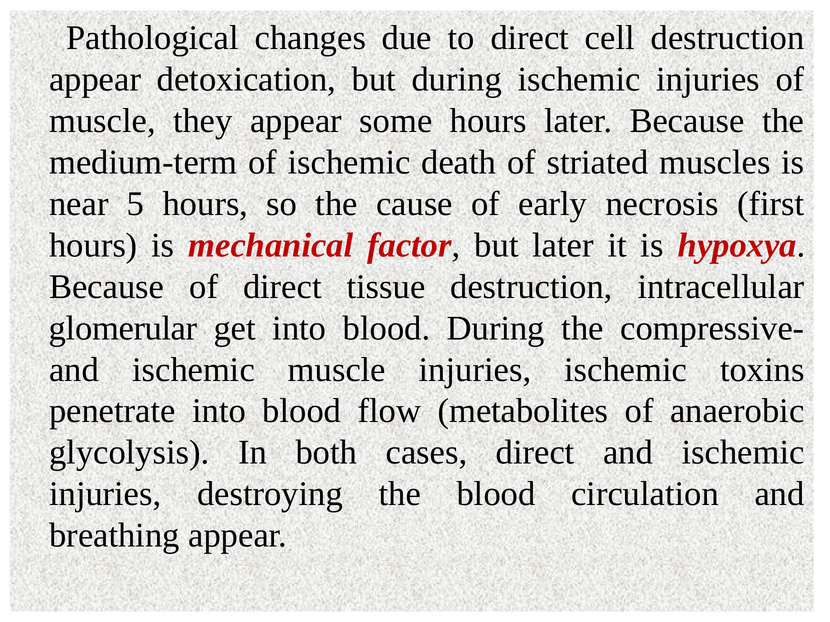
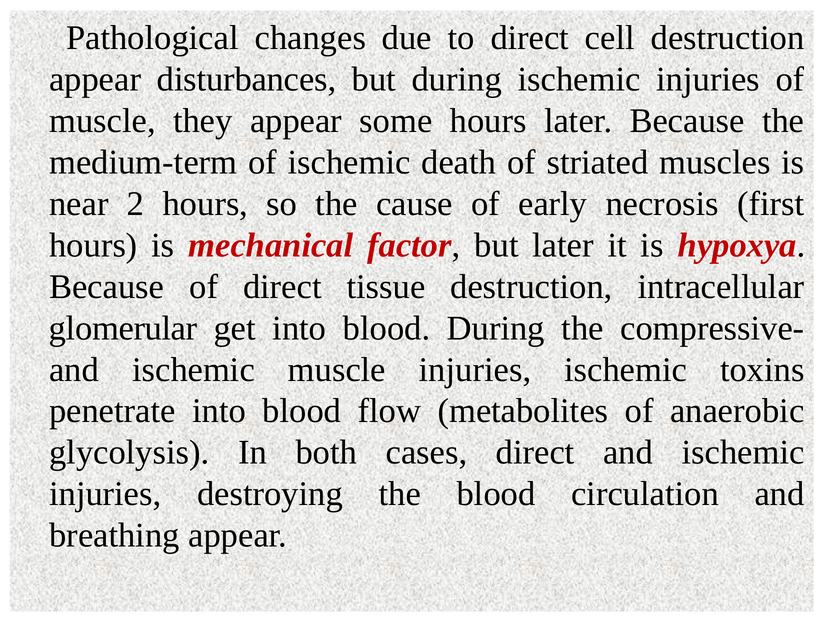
detoxication: detoxication -> disturbances (247, 79)
5: 5 -> 2 (136, 204)
